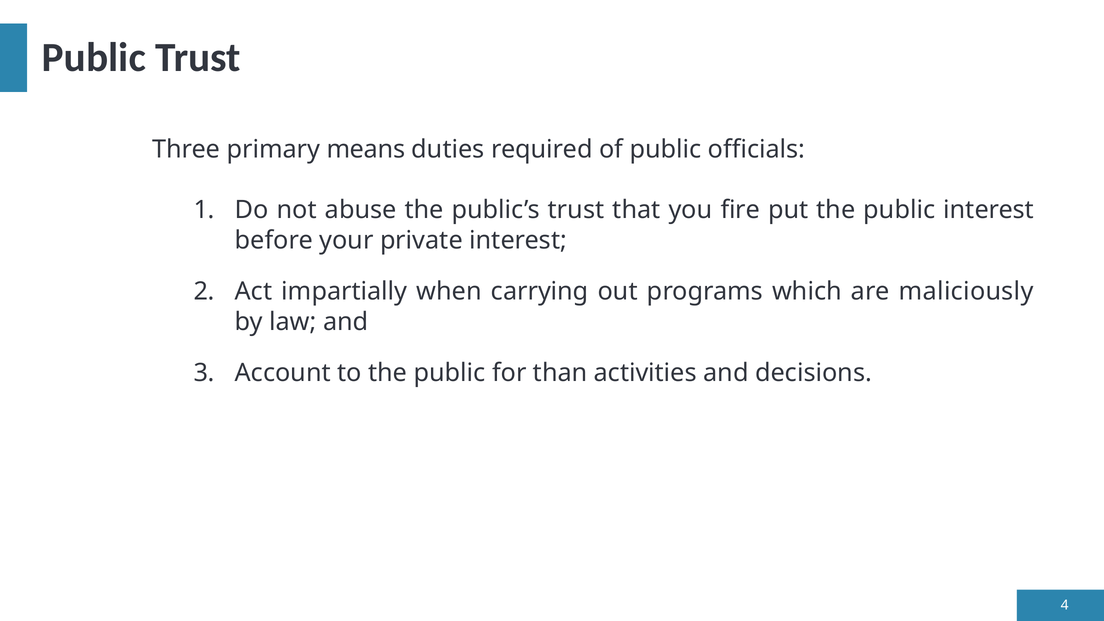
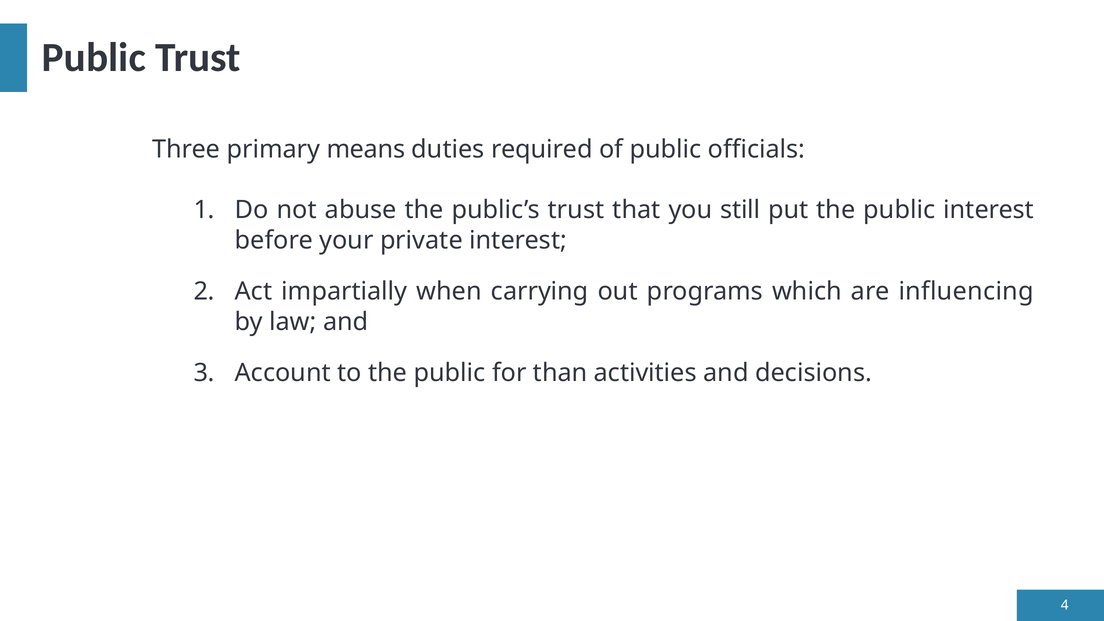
fire: fire -> still (740, 210)
maliciously: maliciously -> influencing (966, 292)
